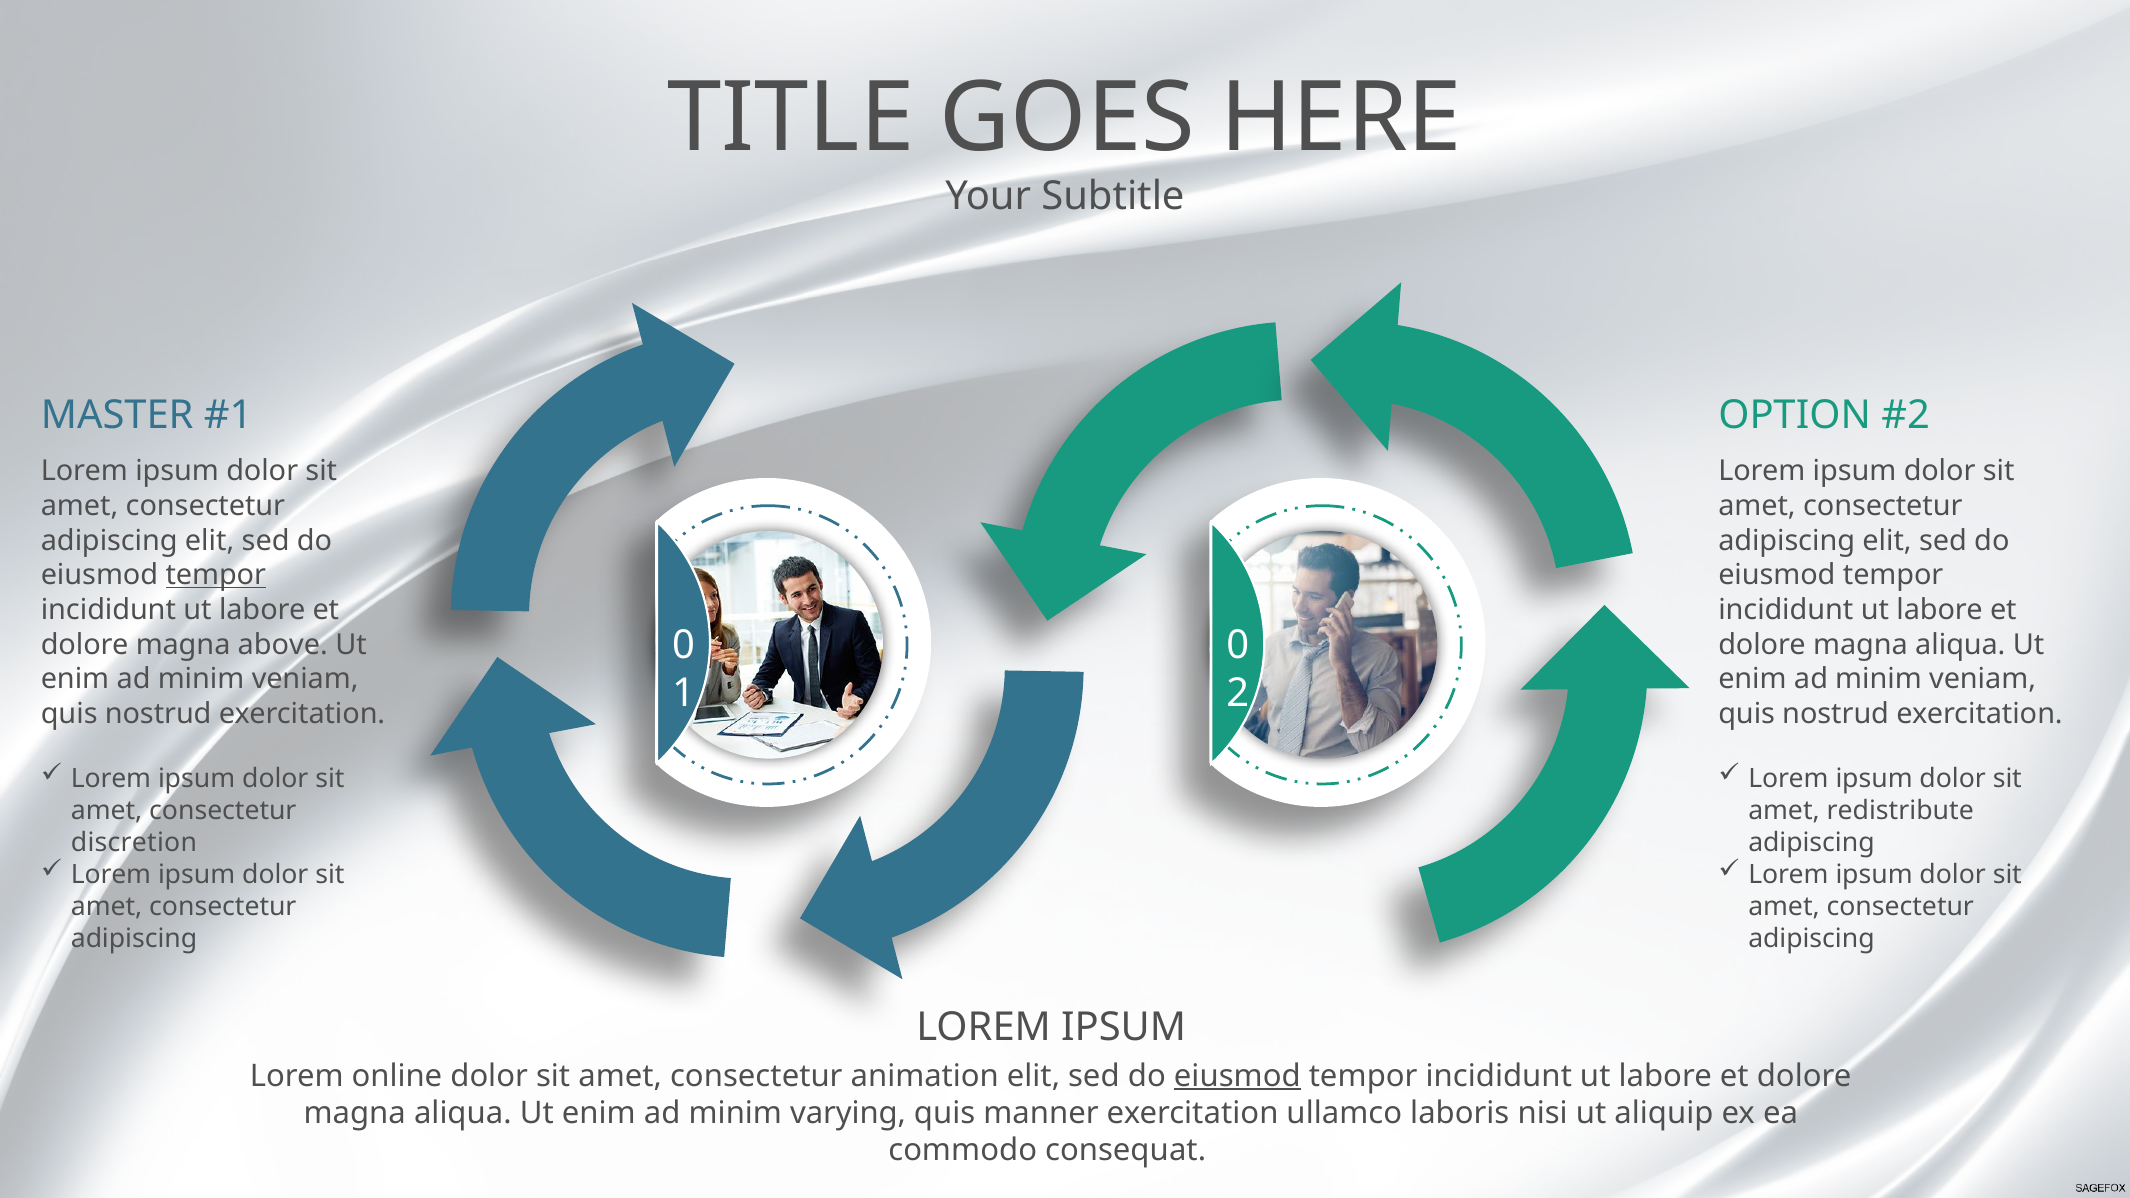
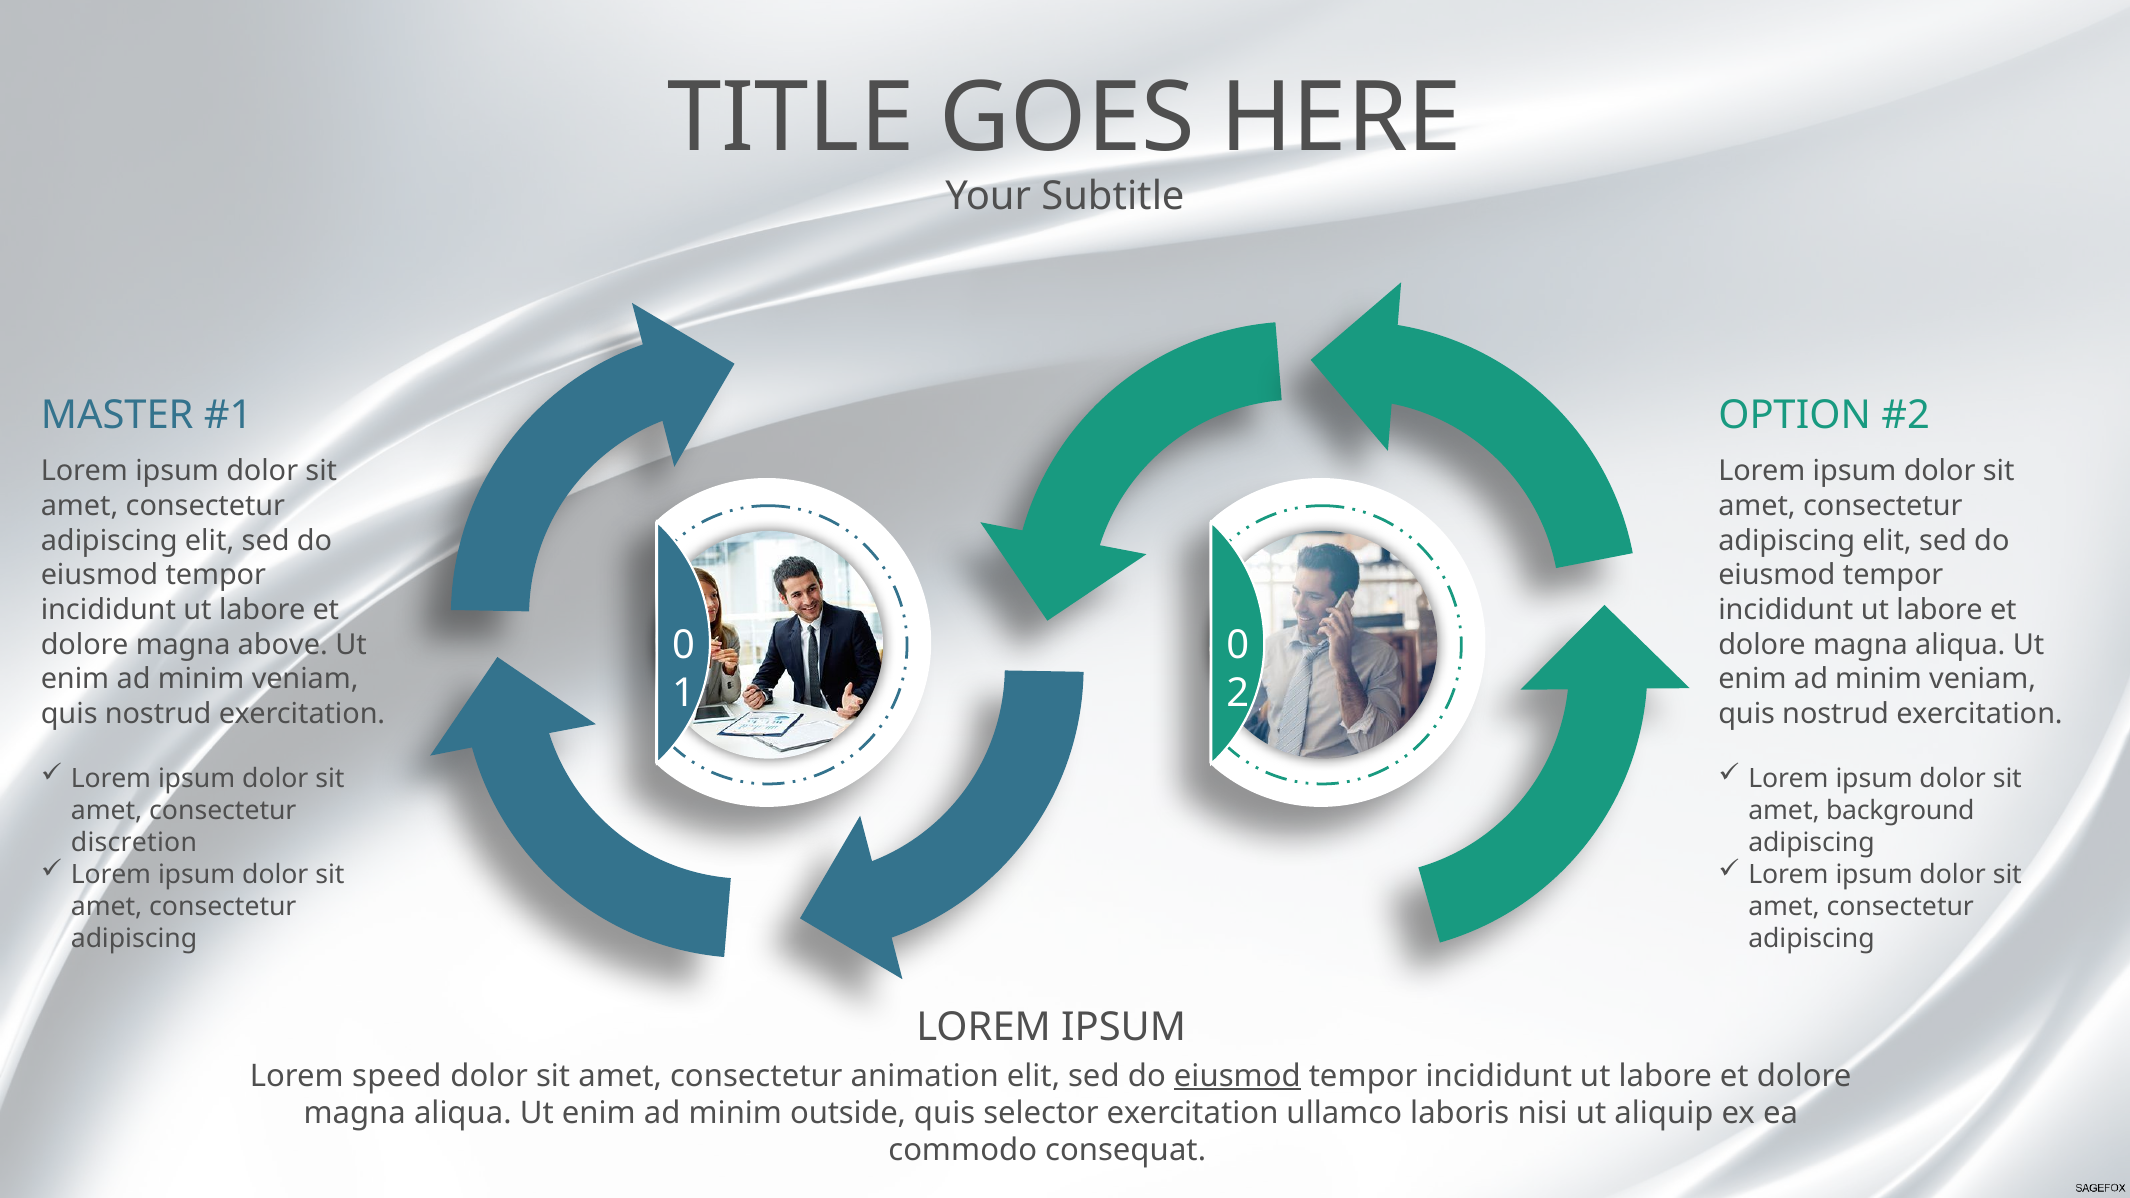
tempor underline: present -> none (216, 575)
redistribute: redistribute -> background (1900, 811)
online: online -> speed (397, 1076)
varying: varying -> outside (848, 1113)
manner: manner -> selector (1041, 1113)
